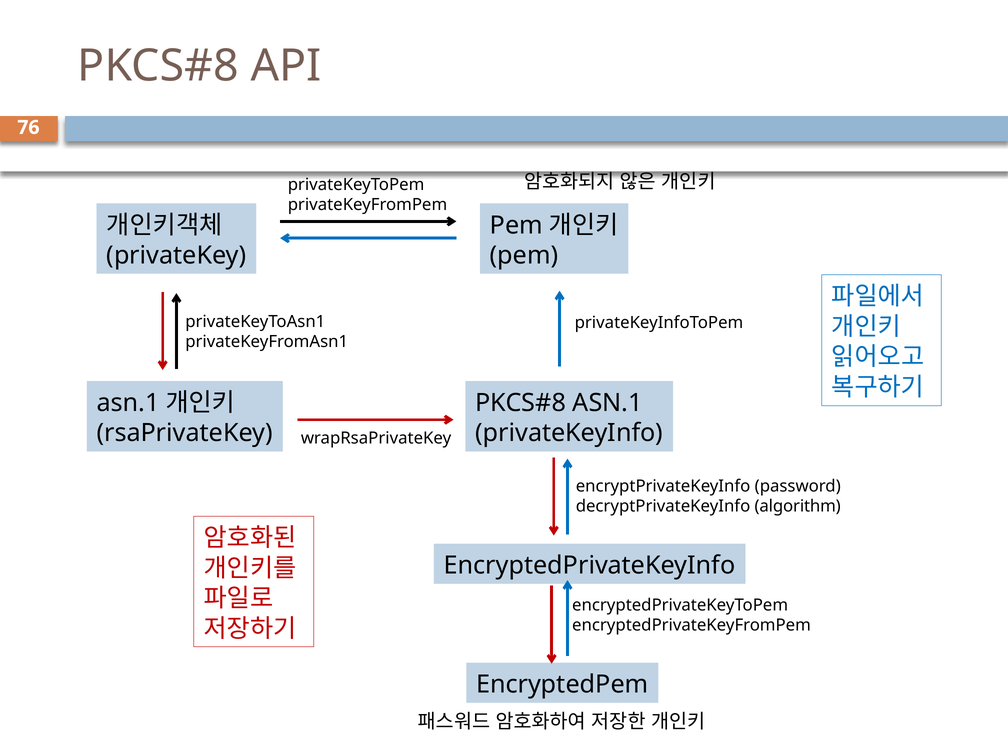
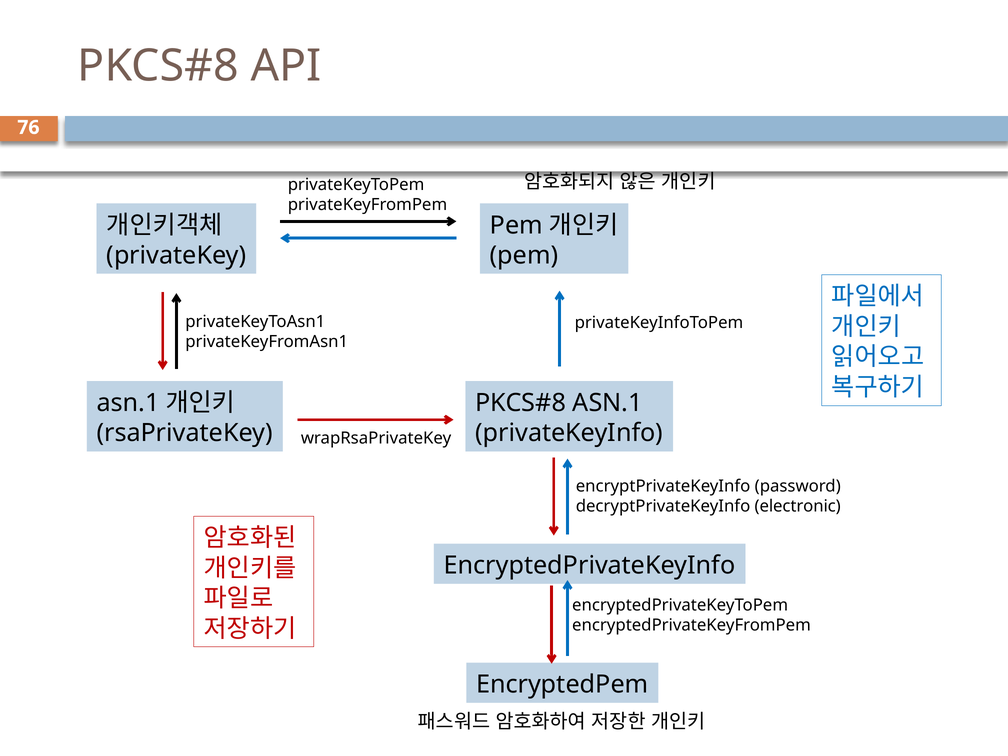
algorithm: algorithm -> electronic (798, 506)
